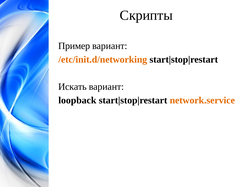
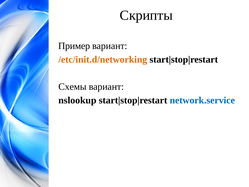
Искать: Искать -> Схемы (72, 87)
loopback: loopback -> nslookup (77, 100)
network.service colour: orange -> blue (202, 100)
